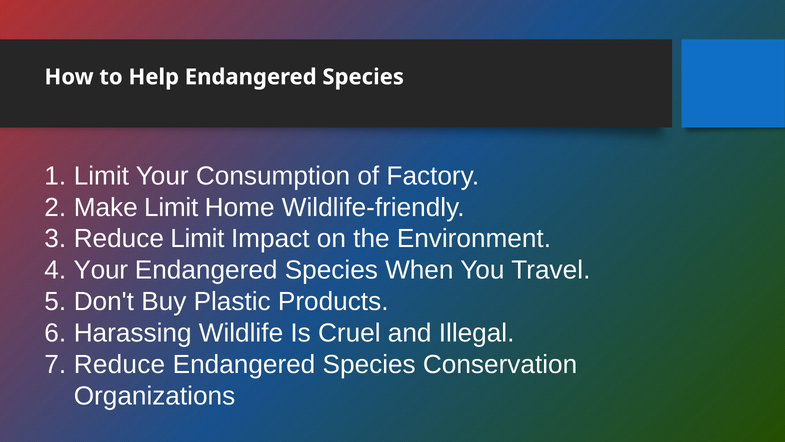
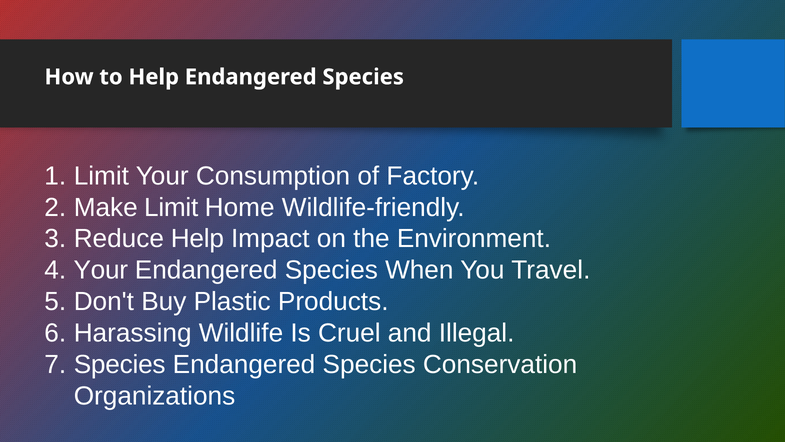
Reduce Limit: Limit -> Help (197, 239)
Reduce: Reduce -> Species (120, 364)
